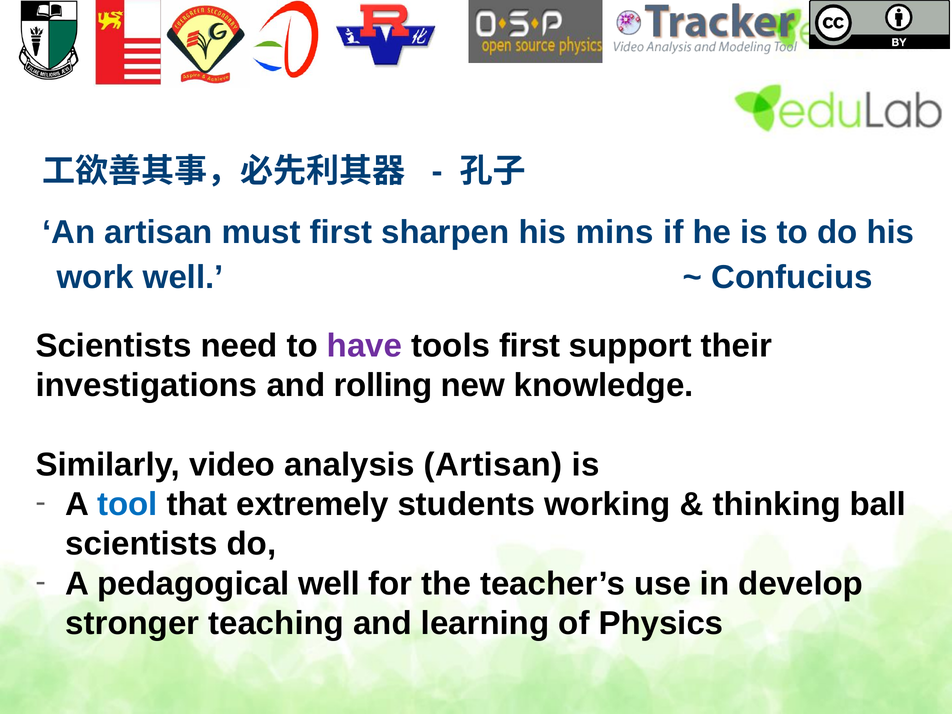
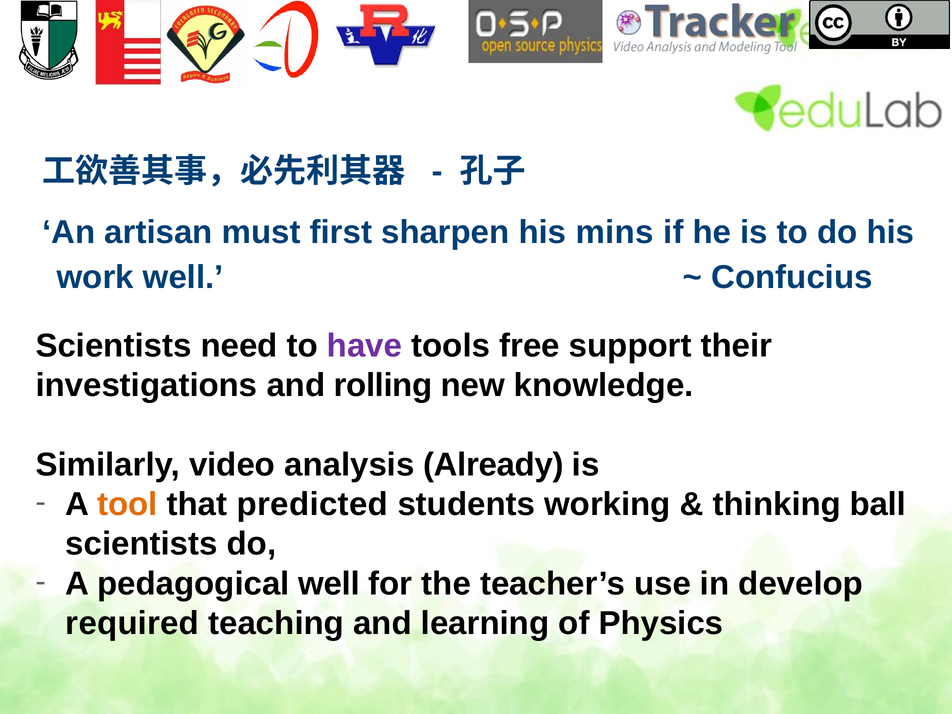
tools first: first -> free (529, 346)
analysis Artisan: Artisan -> Already (493, 465)
tool colour: blue -> orange (127, 504)
extremely: extremely -> predicted (312, 504)
stronger: stronger -> required (132, 623)
